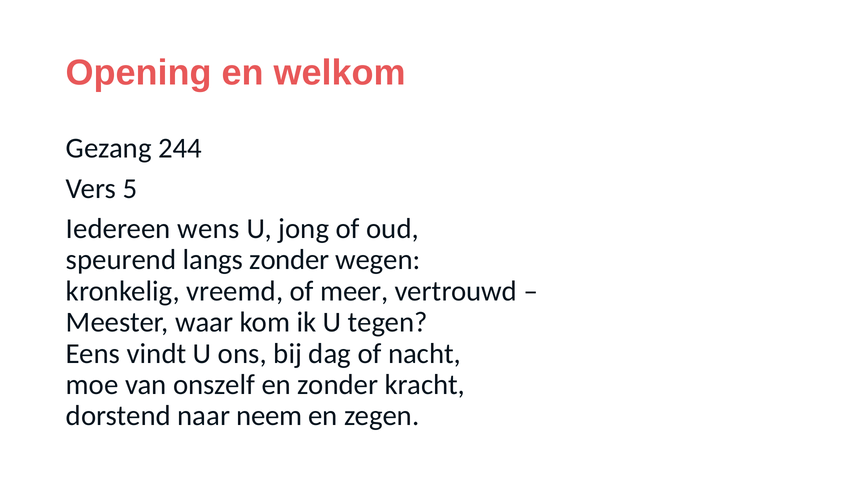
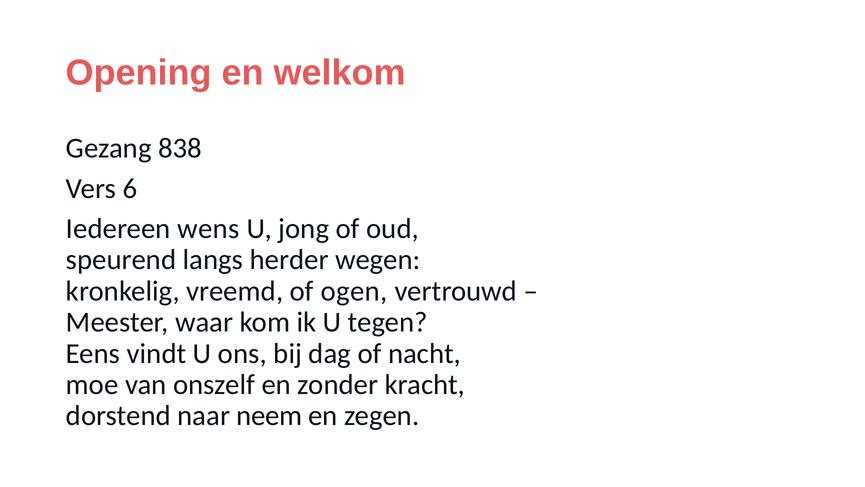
244: 244 -> 838 (180, 148)
5: 5 -> 6 (130, 188)
langs zonder: zonder -> herder (289, 260)
meer: meer -> ogen (354, 291)
